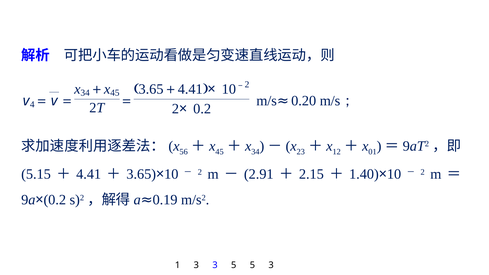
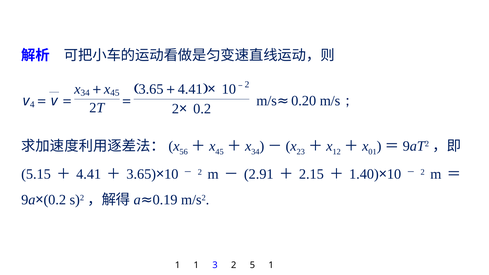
1 3: 3 -> 1 (196, 265)
3 5: 5 -> 2 (234, 265)
5 3: 3 -> 1 (271, 265)
